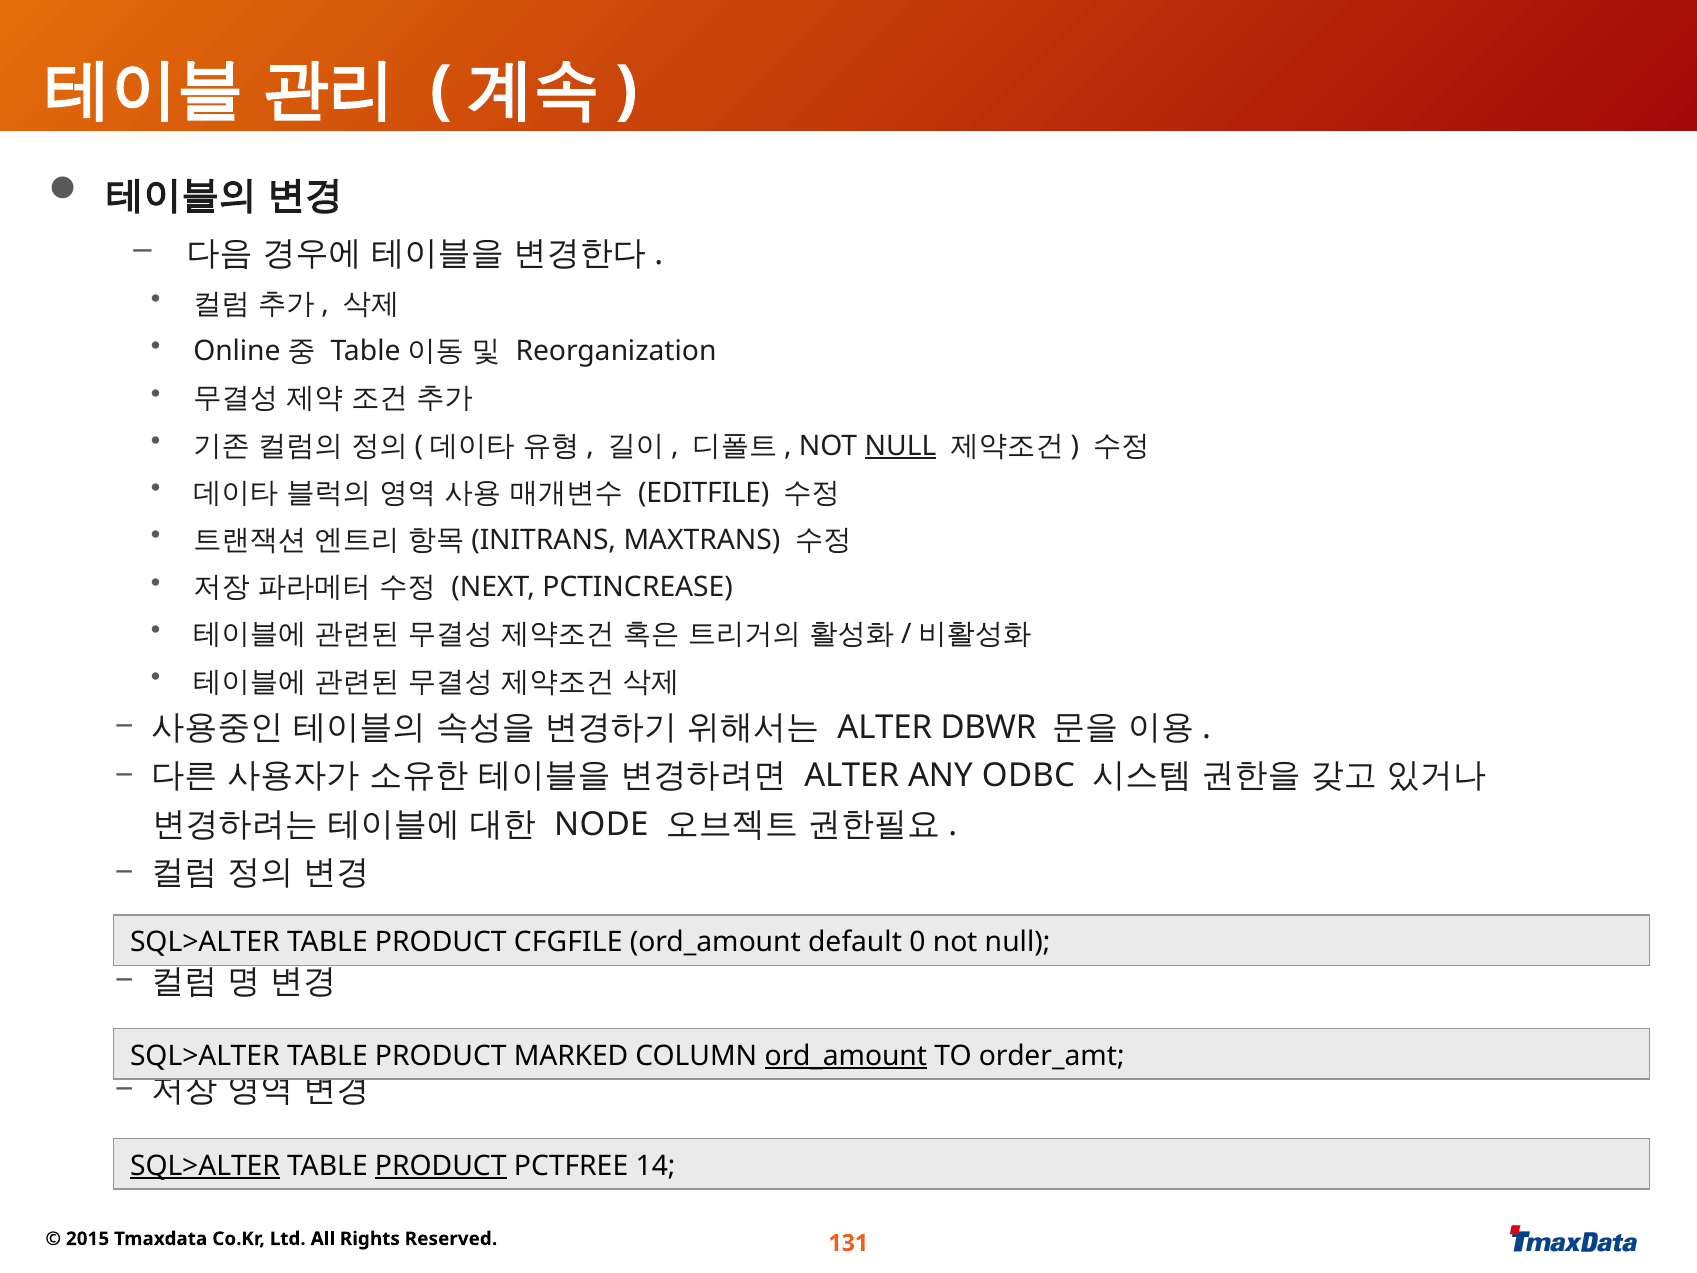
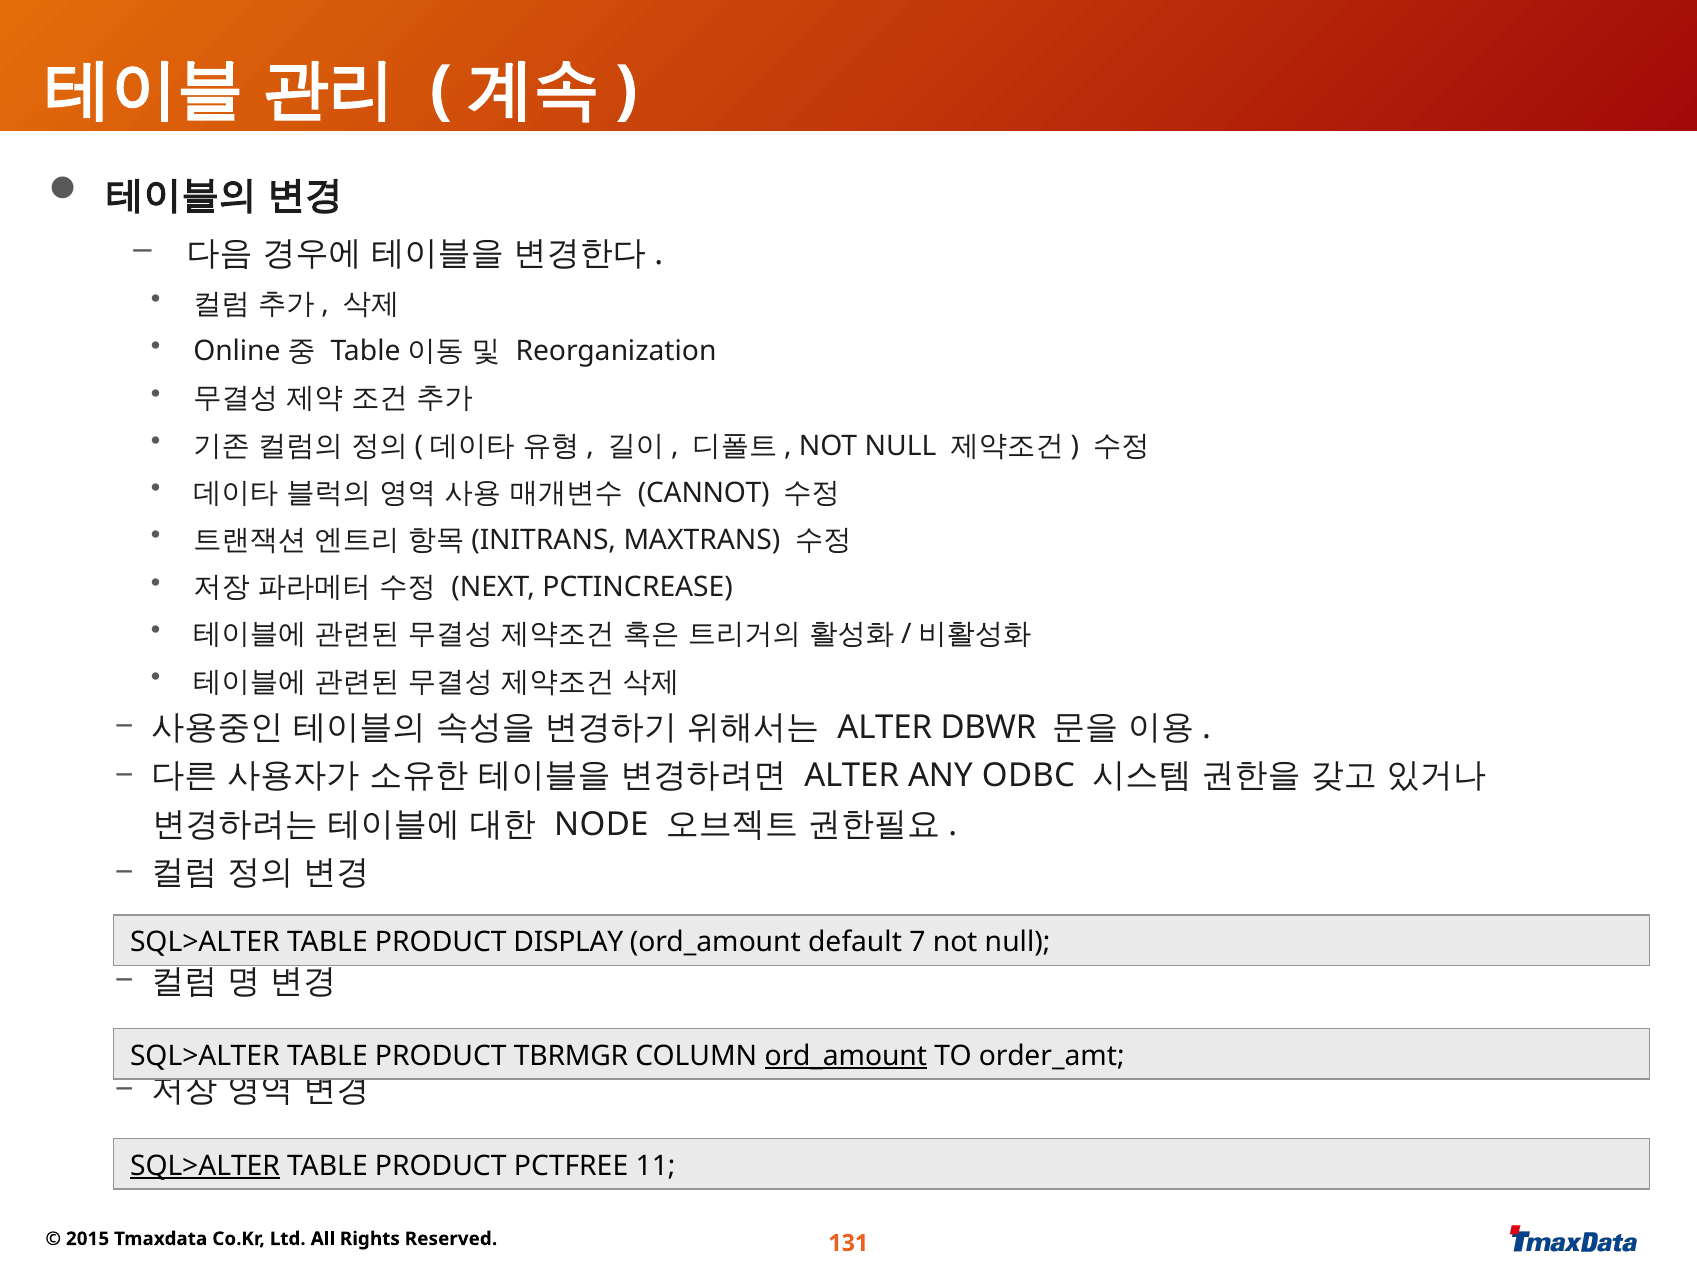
NULL underline: present -> none (901, 446)
EDITFILE: EDITFILE -> CANNOT (704, 493)
CFGFILE: CFGFILE -> DISPLAY (568, 942)
0: 0 -> 7 (917, 942)
MARKED: MARKED -> TBRMGR (571, 1056)
PRODUCT underline: present -> none (441, 1165)
14: 14 -> 11 (656, 1165)
